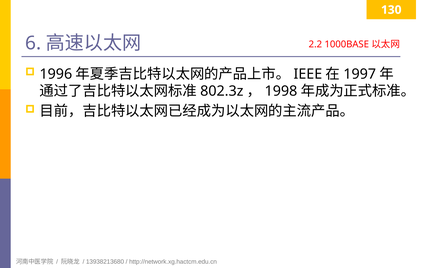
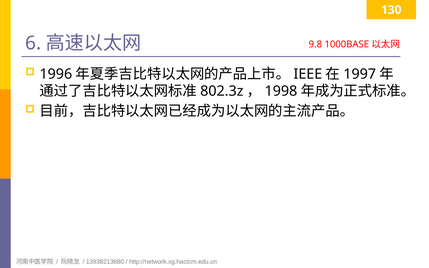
2.2: 2.2 -> 9.8 (315, 44)
